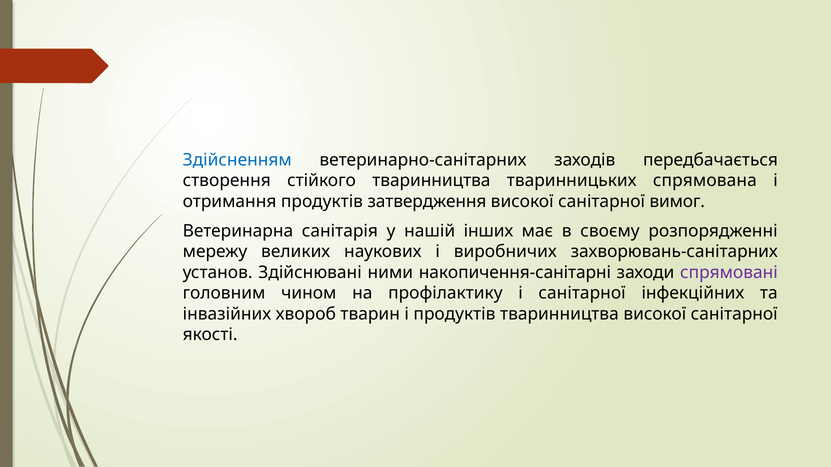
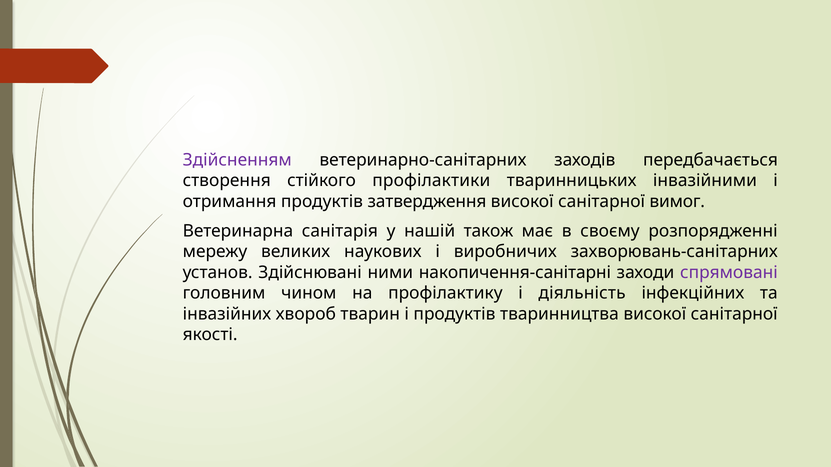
Здійсненням colour: blue -> purple (237, 160)
стійкого тваринництва: тваринництва -> профілактики (431, 181)
спрямована: спрямована -> інвазійними (705, 181)
інших: інших -> також (488, 231)
і санітарної: санітарної -> діяльність (582, 294)
